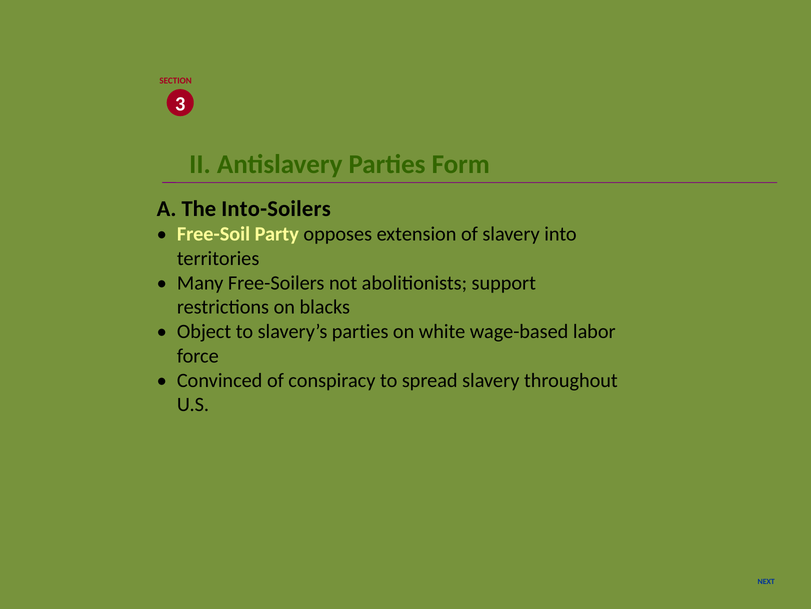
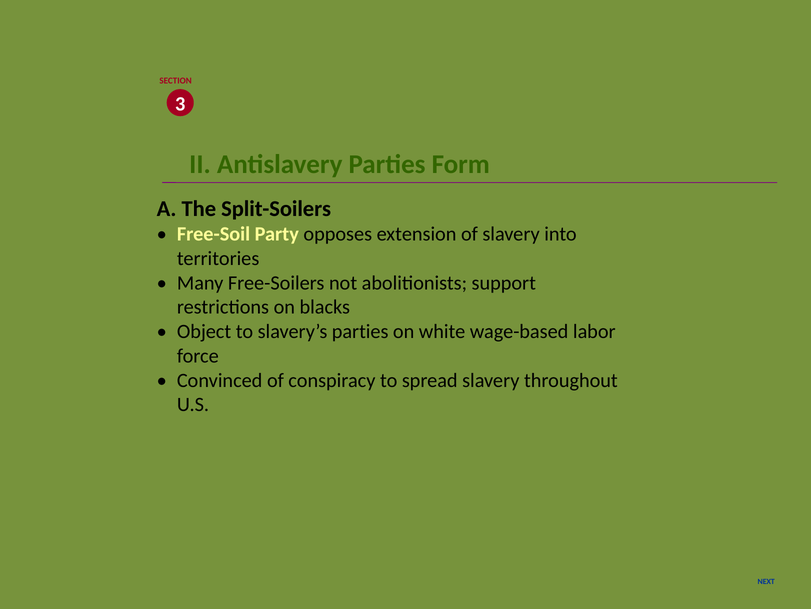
Into-Soilers: Into-Soilers -> Split-Soilers (276, 208)
